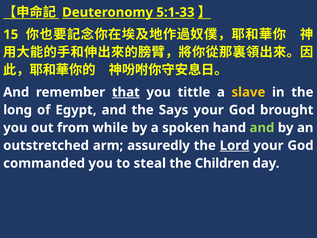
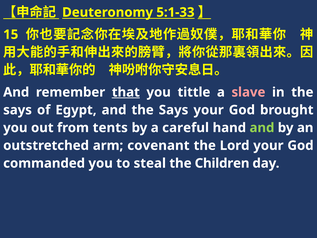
slave colour: yellow -> pink (248, 92)
long: long -> says (18, 110)
while: while -> tents (110, 128)
spoken: spoken -> careful (186, 128)
assuredly: assuredly -> covenant (158, 145)
Lord underline: present -> none (235, 145)
